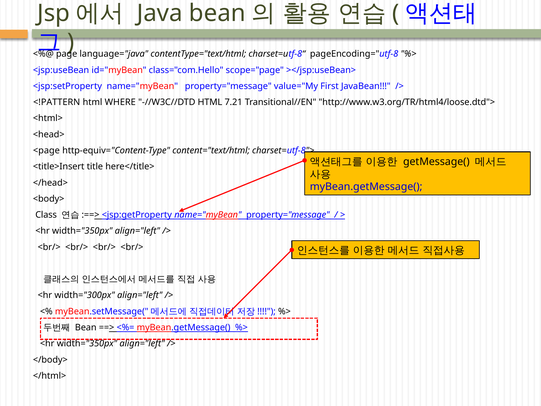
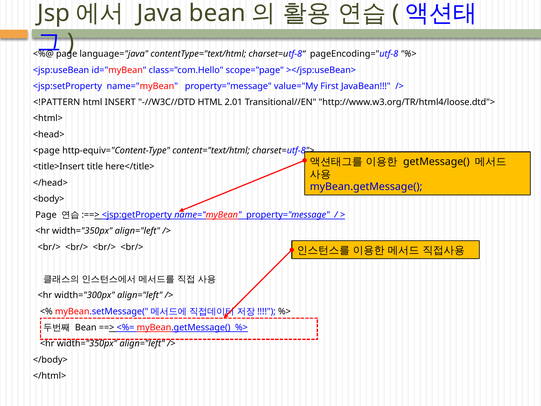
WHERE: WHERE -> INSERT (120, 102)
7.21: 7.21 -> 2.01 (234, 102)
Class: Class -> Page (46, 215)
